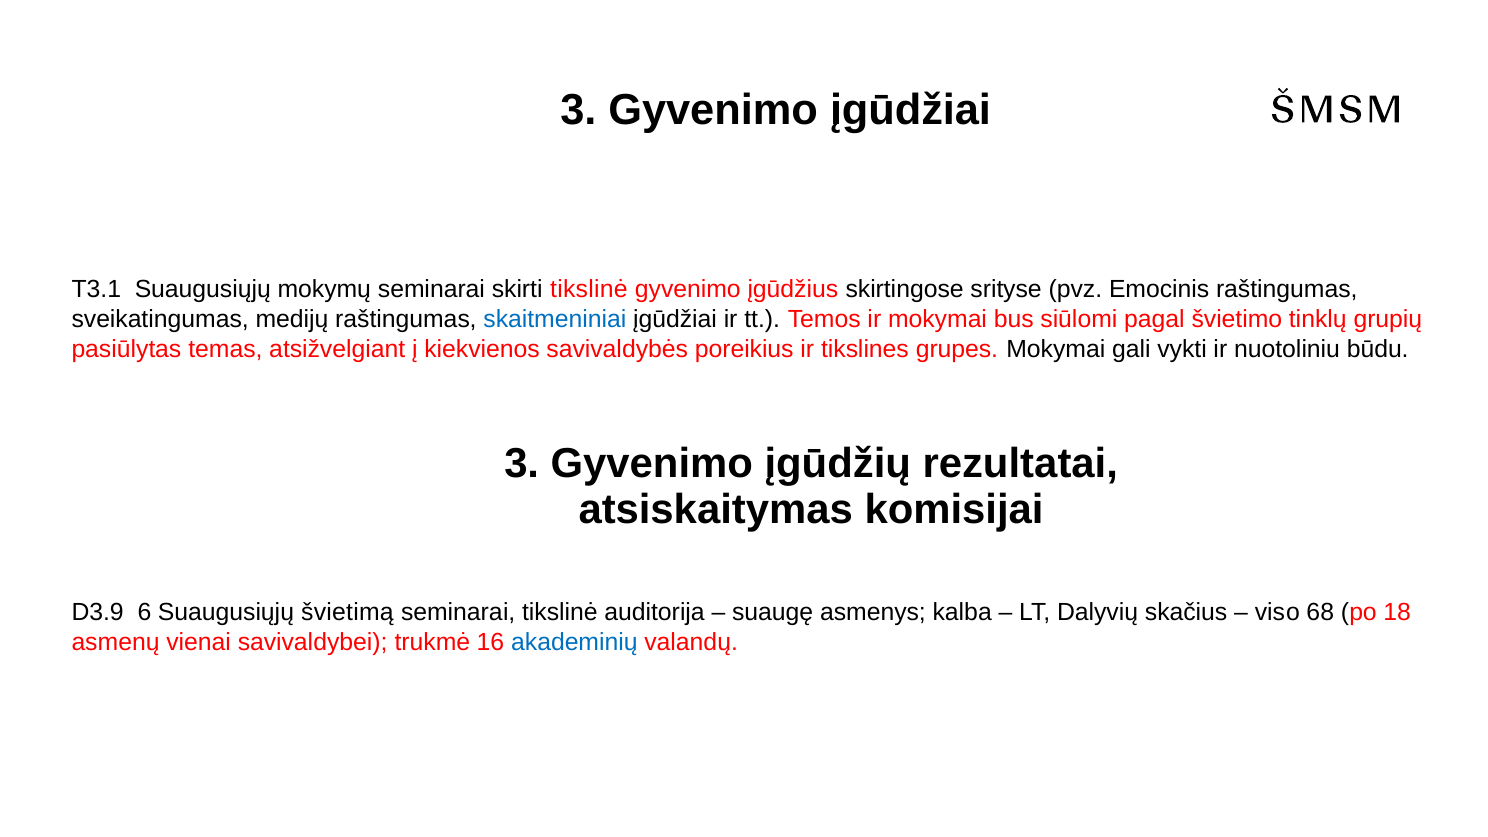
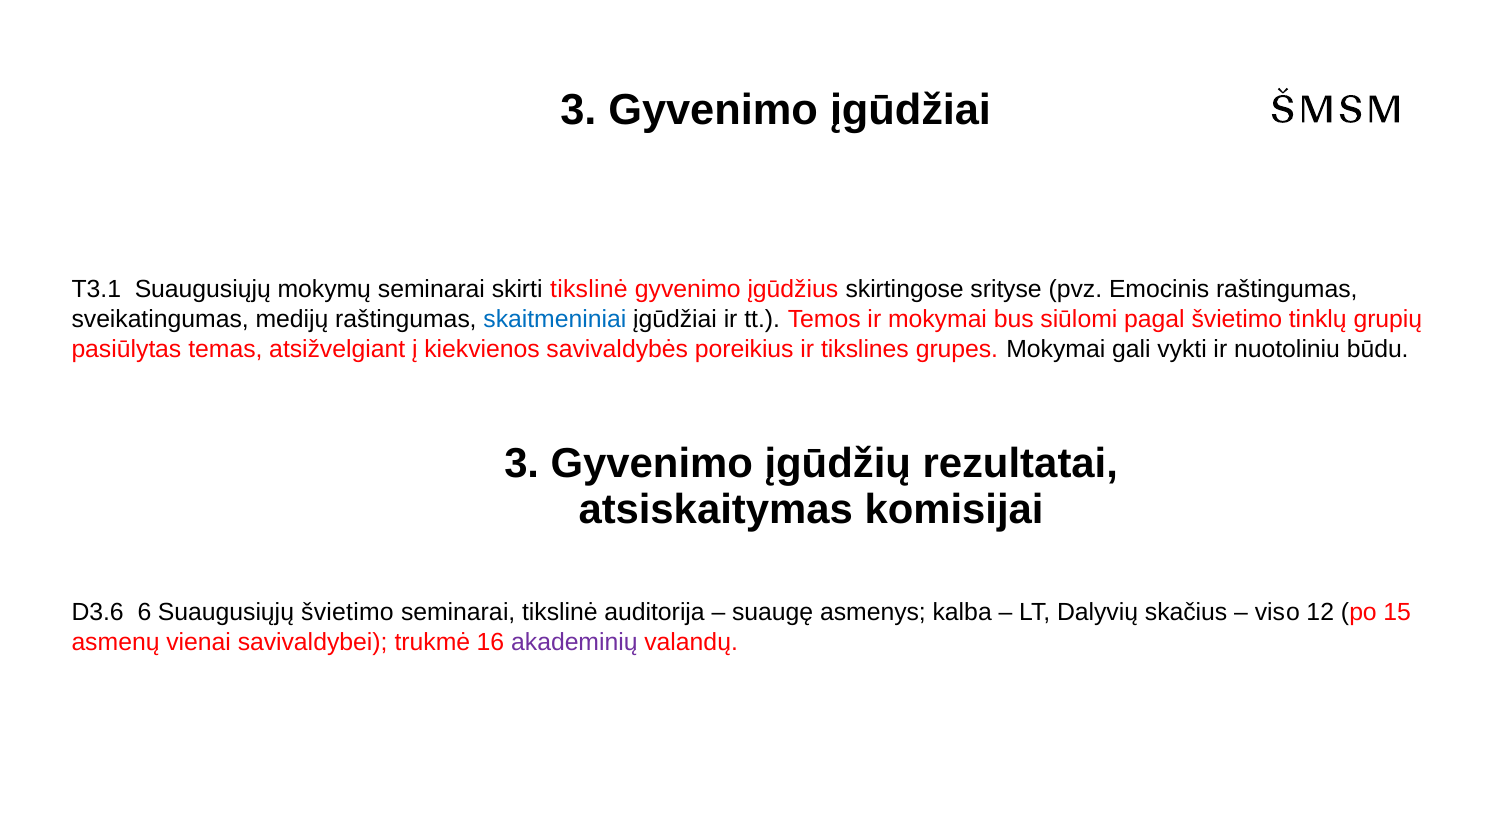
D3.9: D3.9 -> D3.6 (98, 613)
Suaugusiųjų švietimą: švietimą -> švietimo (347, 613)
68: 68 -> 12 (1320, 613)
18: 18 -> 15 (1397, 613)
akademinių colour: blue -> purple (574, 642)
